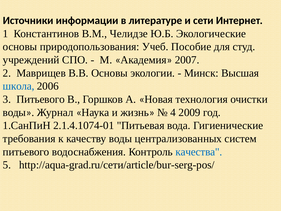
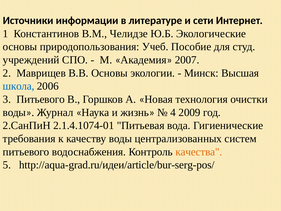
1.СанПиН: 1.СанПиН -> 2.СанПиН (27, 125)
качества colour: blue -> orange (199, 152)
http://aqua-grad.ru/сети/article/bur-serg-pos/: http://aqua-grad.ru/сети/article/bur-serg-pos/ -> http://aqua-grad.ru/идеи/article/bur-serg-pos/ (117, 165)
